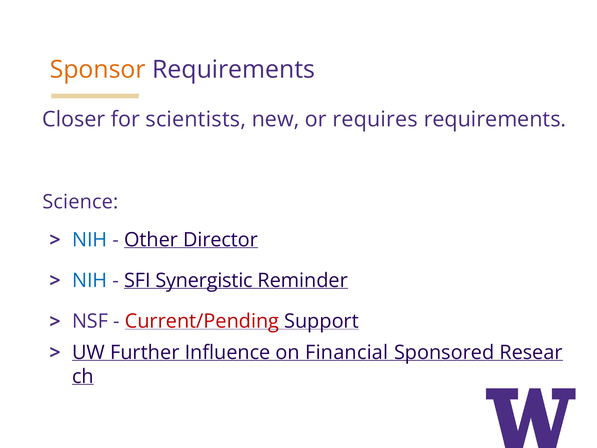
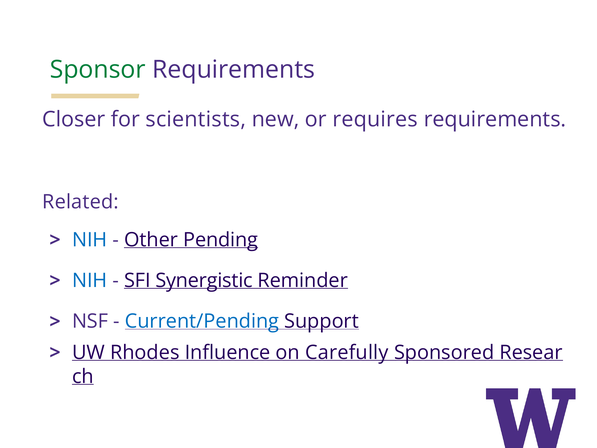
Sponsor colour: orange -> green (98, 69)
Science: Science -> Related (80, 202)
Director: Director -> Pending (221, 240)
Current/Pending colour: red -> blue (202, 321)
Further: Further -> Rhodes (145, 352)
Financial: Financial -> Carefully (347, 352)
